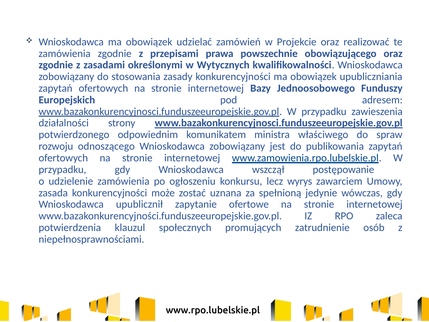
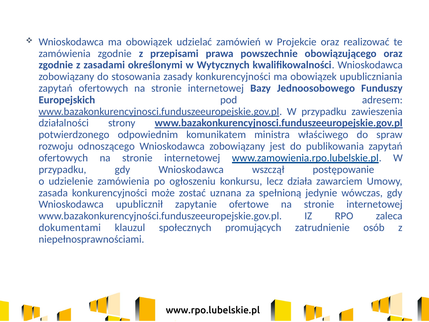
wyrys: wyrys -> działa (300, 181)
potwierdzenia: potwierdzenia -> dokumentami (70, 227)
